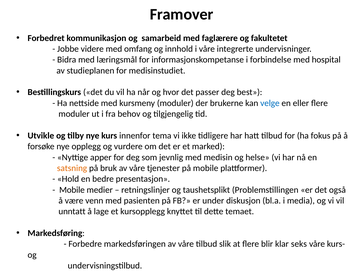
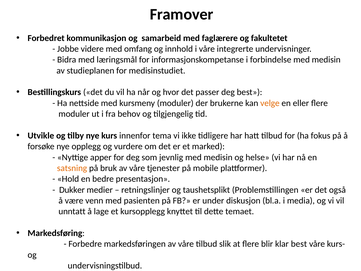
forbindelse med hospital: hospital -> medisin (326, 60)
velge colour: blue -> orange (270, 103)
Mobile: Mobile -> Dukker (72, 190)
klar seks: seks -> best (299, 244)
